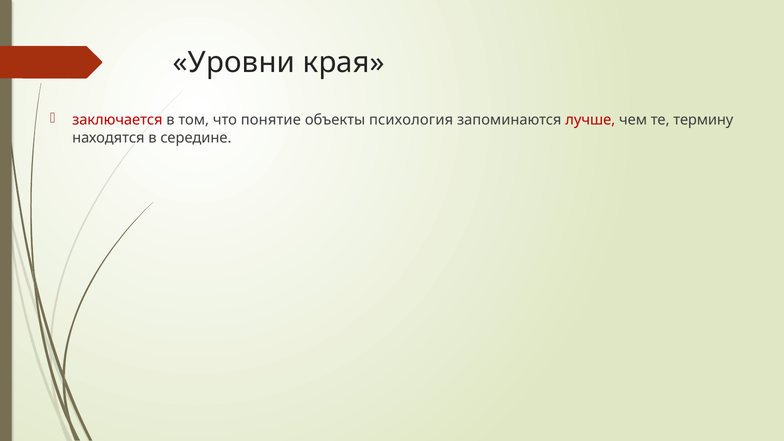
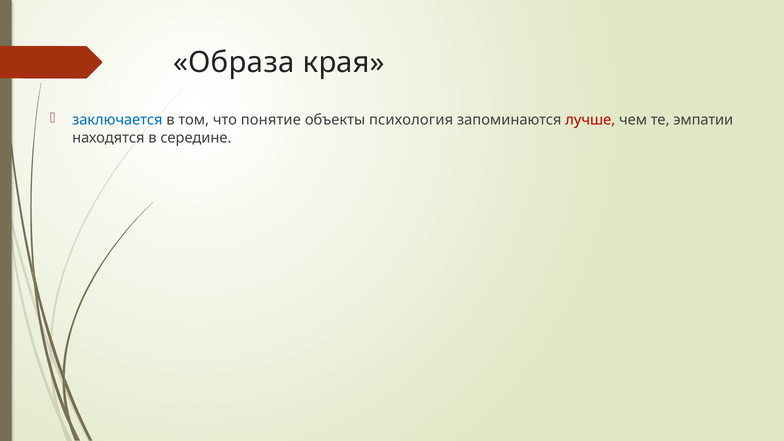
Уровни: Уровни -> Образа (234, 63)
заключается colour: red -> blue (117, 120)
термину: термину -> эмпатии (703, 120)
